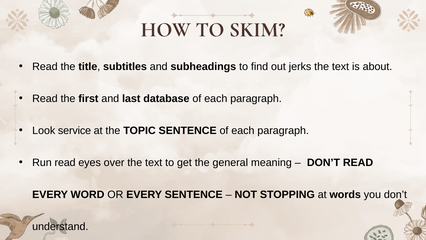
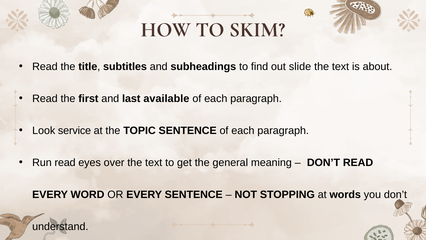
jerks: jerks -> slide (300, 66)
database: database -> available (166, 98)
